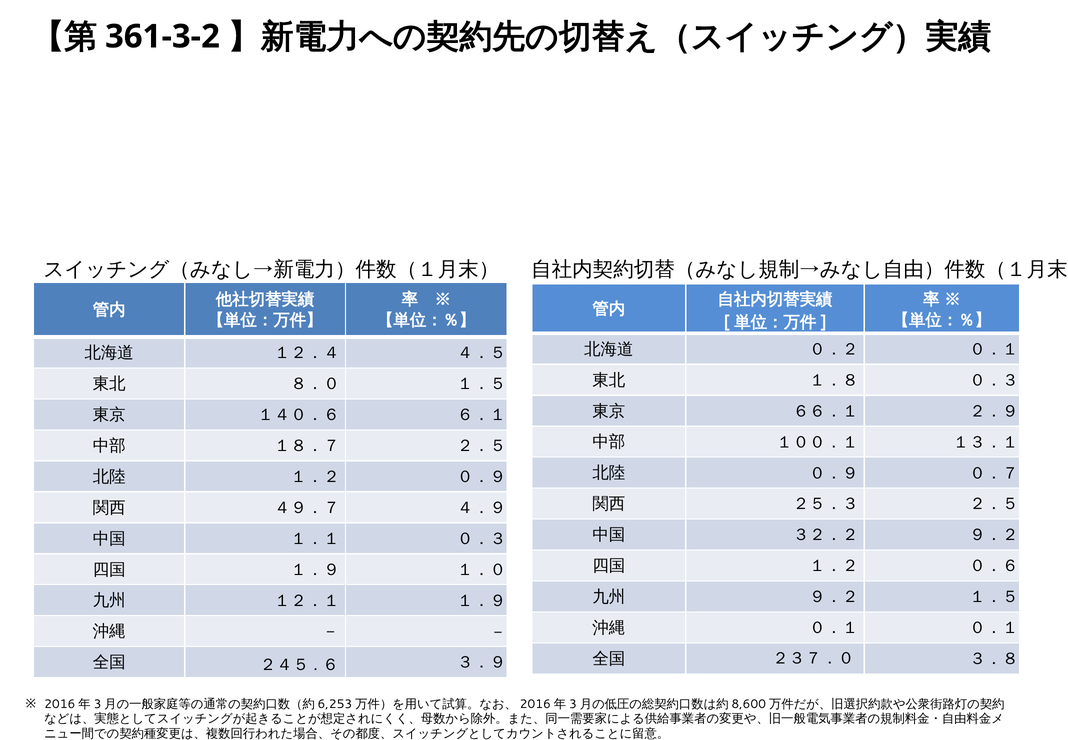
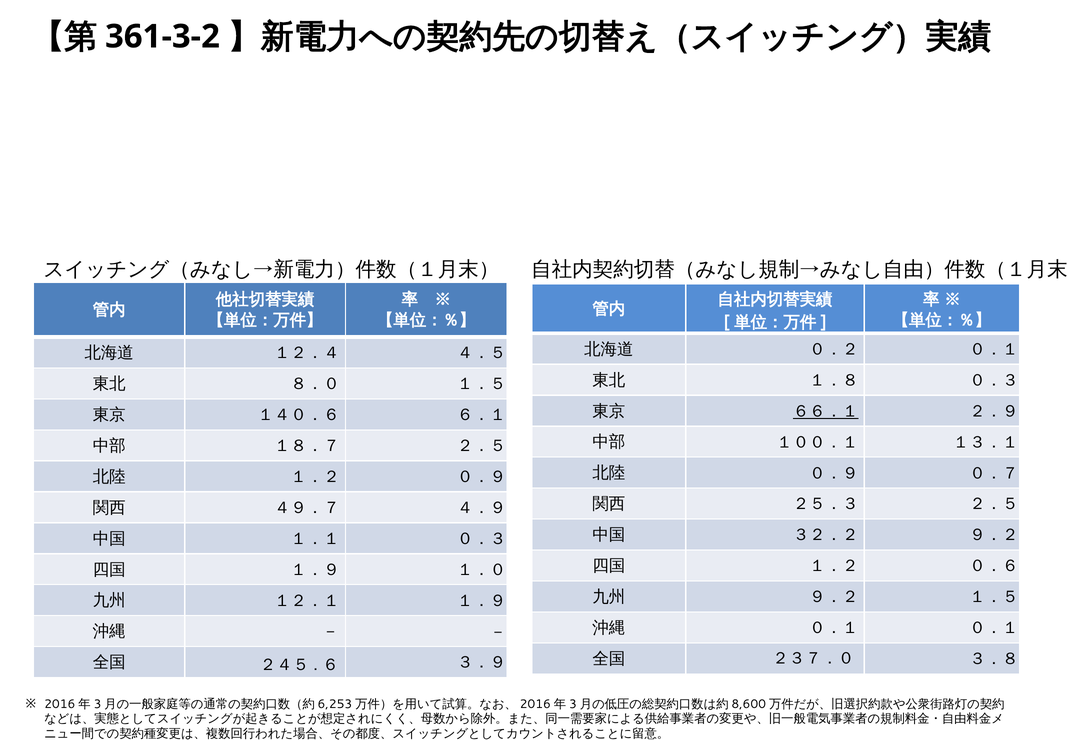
６６．１ underline: none -> present (826, 411)
